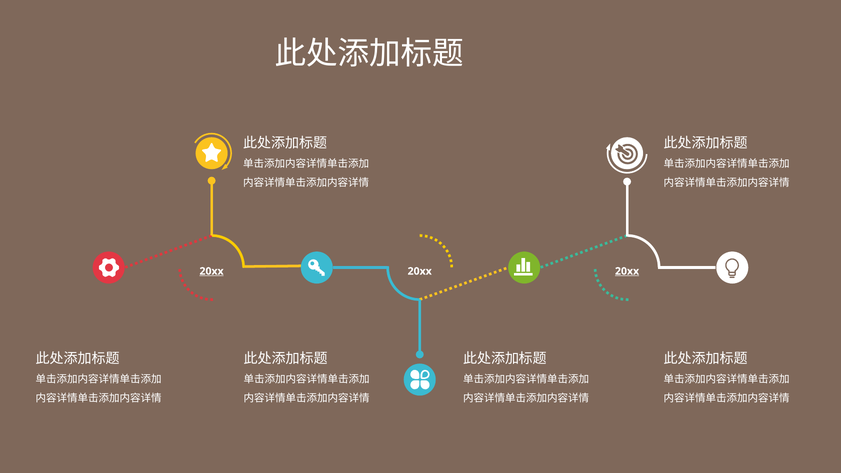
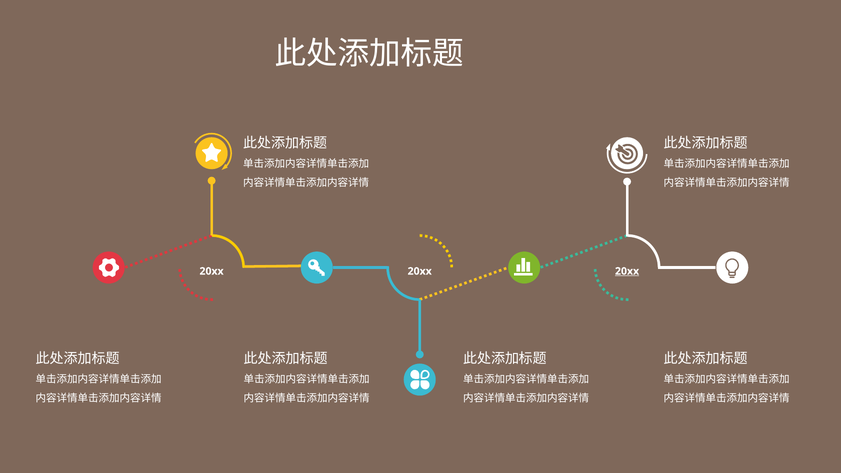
20xx underline: present -> none (212, 271)
